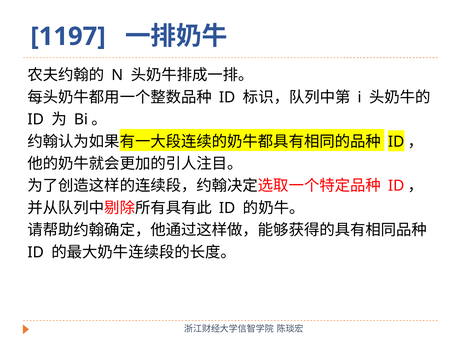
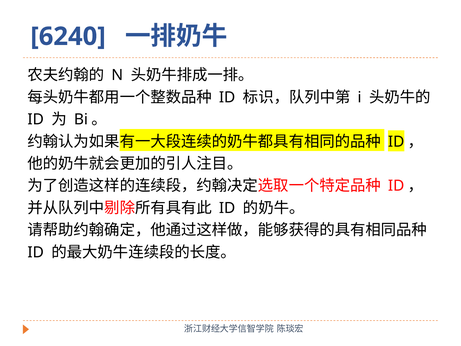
1197: 1197 -> 6240 (68, 36)
